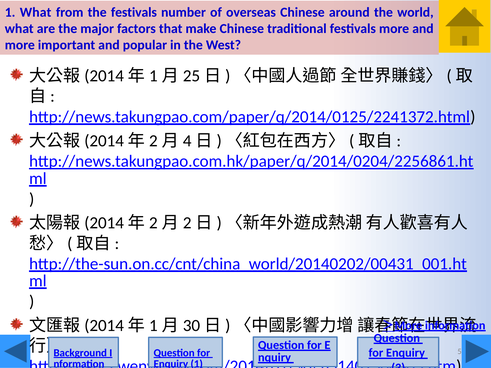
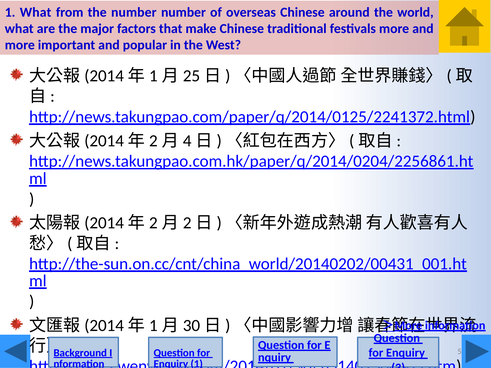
the festivals: festivals -> number (134, 12)
